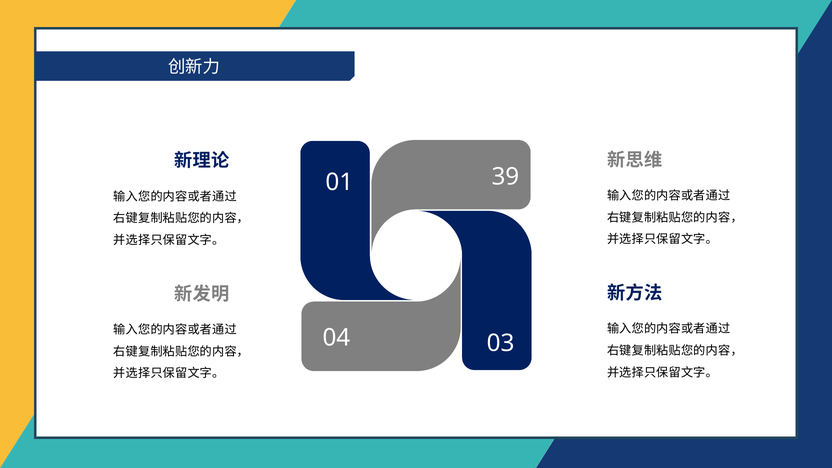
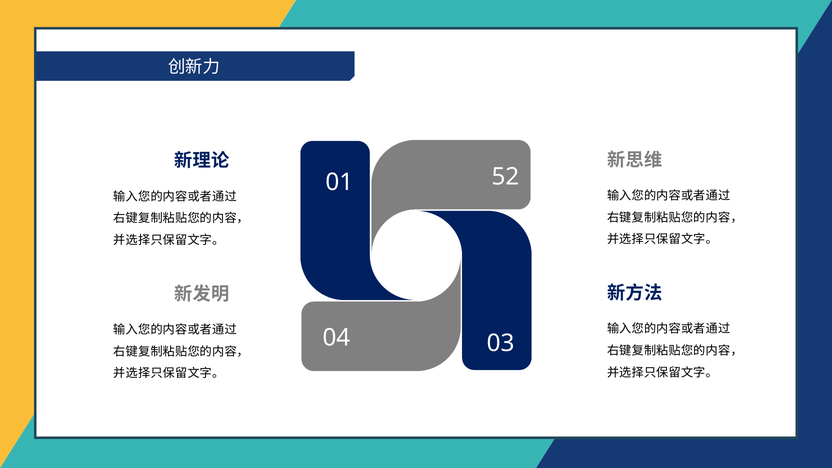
39: 39 -> 52 (505, 177)
